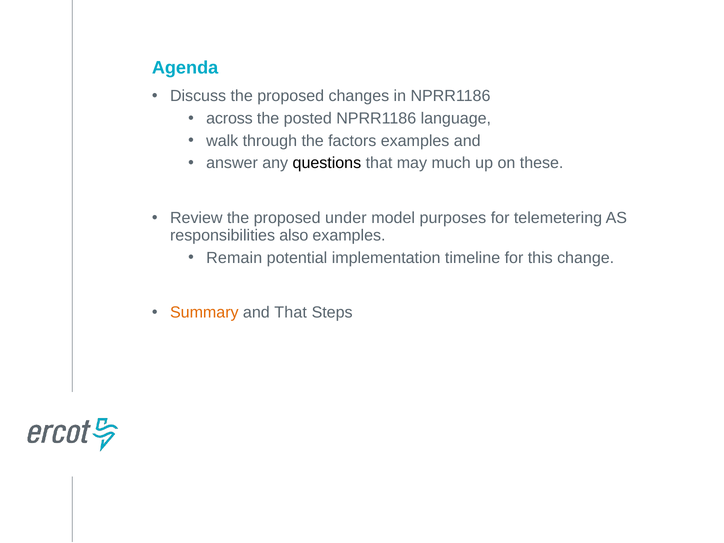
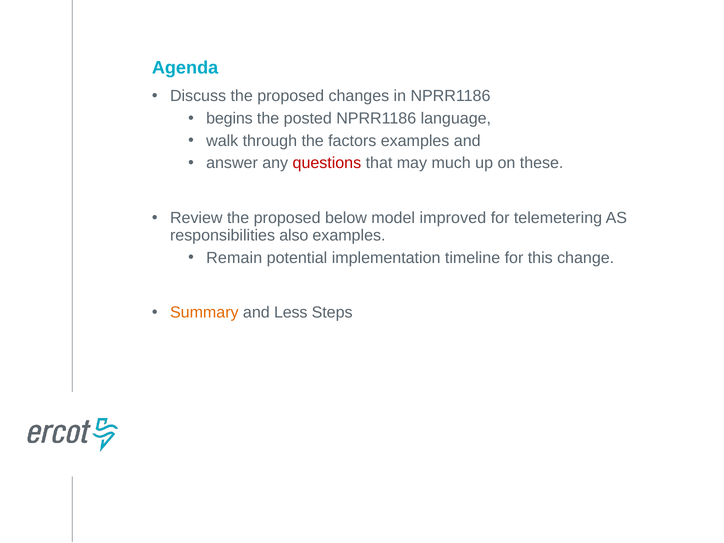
across: across -> begins (229, 118)
questions colour: black -> red (327, 163)
under: under -> below (346, 218)
purposes: purposes -> improved (453, 218)
and That: That -> Less (291, 313)
